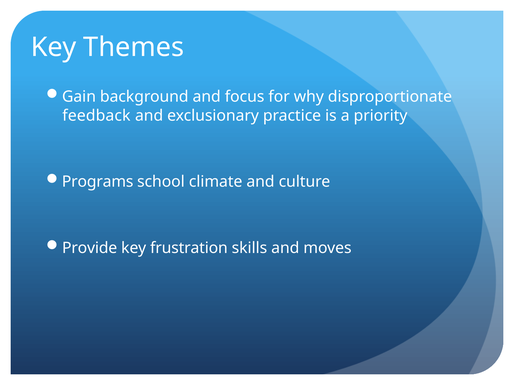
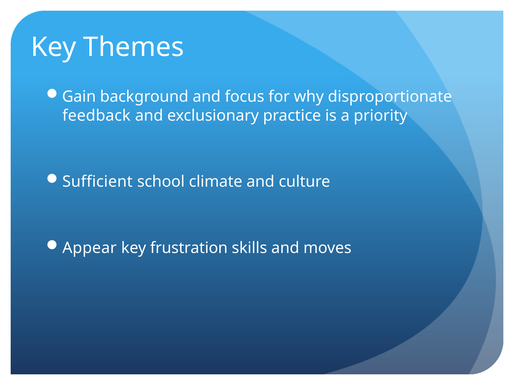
Programs: Programs -> Sufficient (97, 182)
Provide: Provide -> Appear (89, 248)
